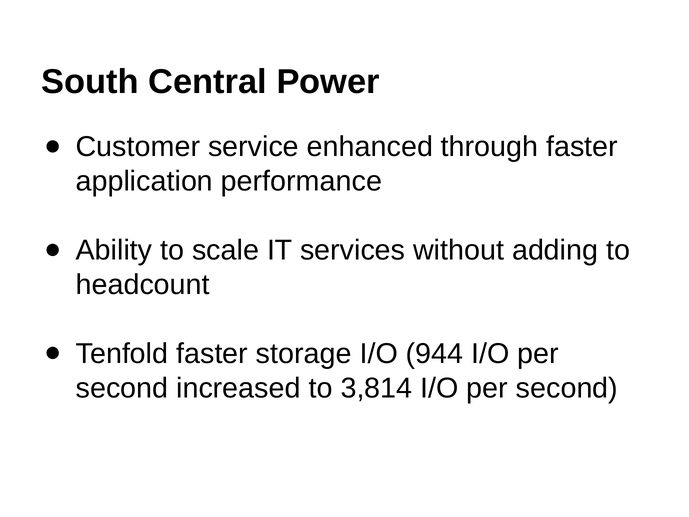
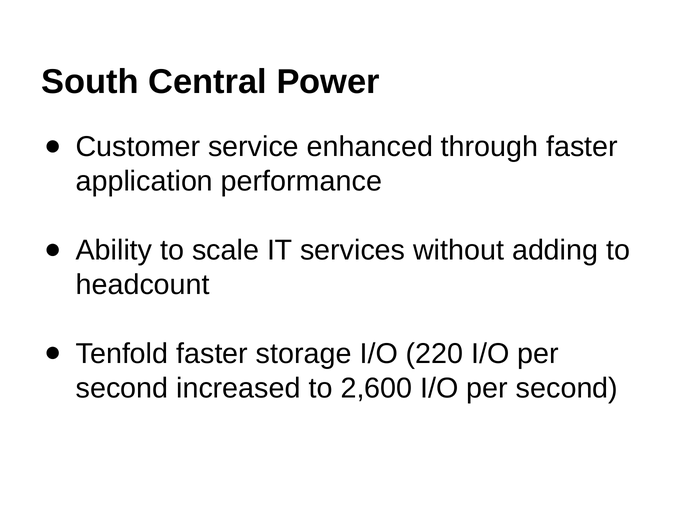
944: 944 -> 220 (435, 353)
3,814: 3,814 -> 2,600 (376, 388)
